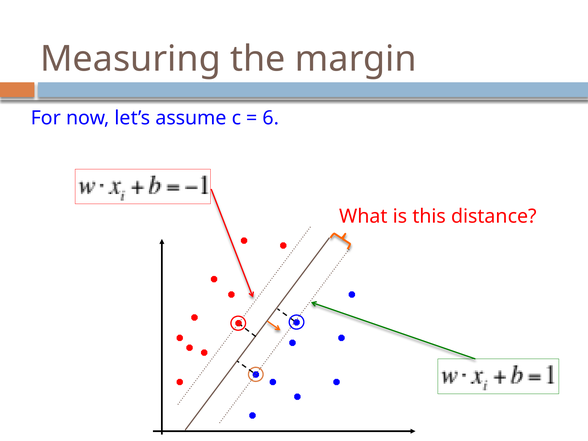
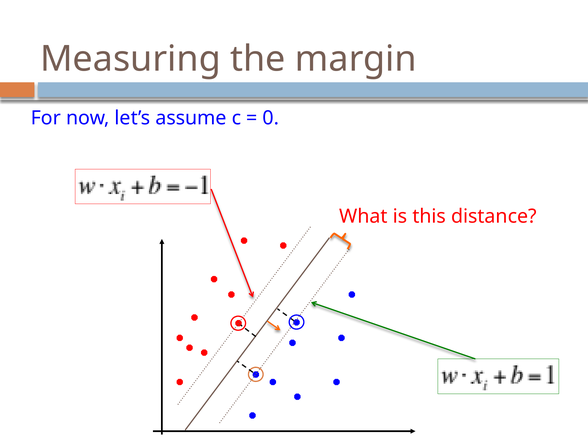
6: 6 -> 0 (271, 118)
